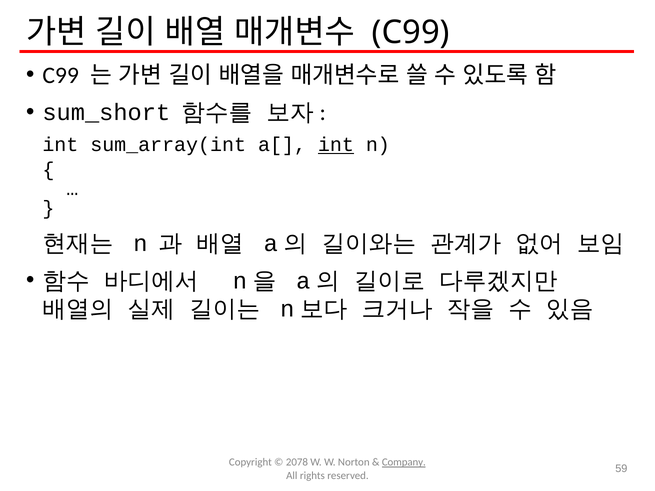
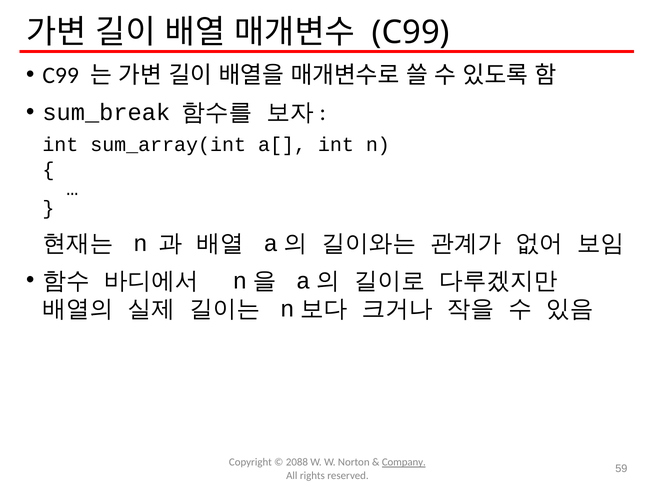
sum_short: sum_short -> sum_break (106, 113)
int underline: present -> none (336, 145)
2078: 2078 -> 2088 (297, 463)
